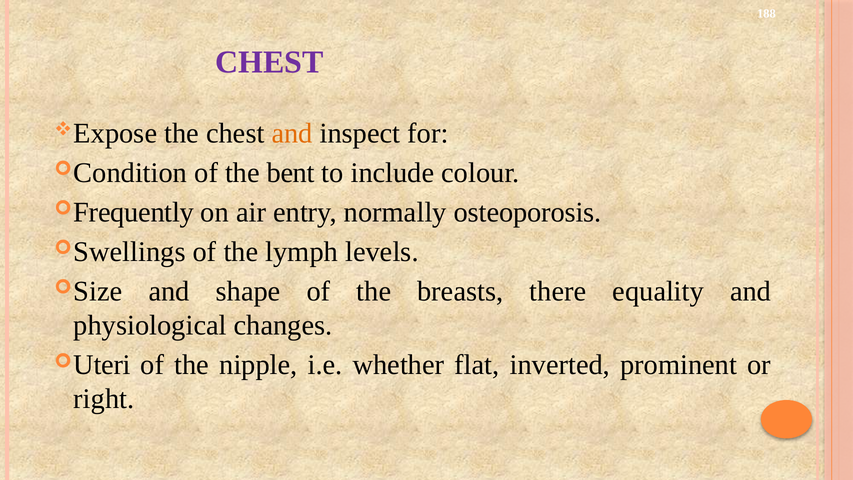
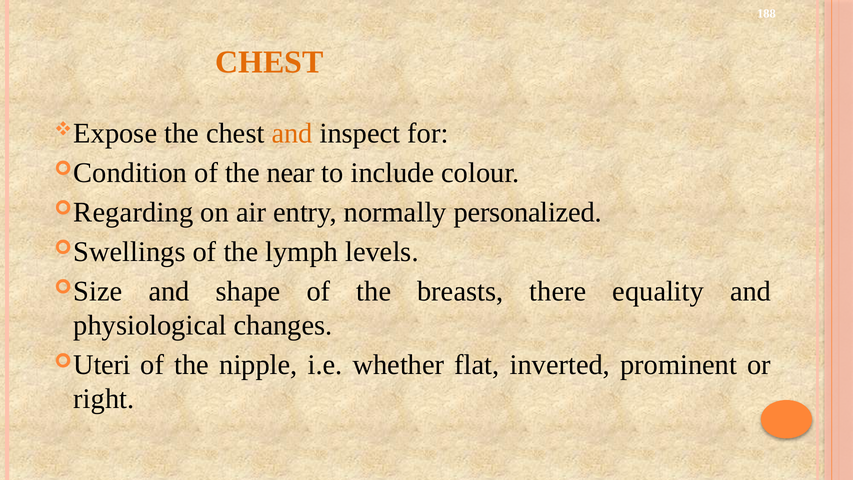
CHEST colour: purple -> orange (269, 62)
bent: bent -> near (291, 173)
Frequently: Frequently -> Regarding (133, 212)
osteoporosis: osteoporosis -> personalized (528, 212)
